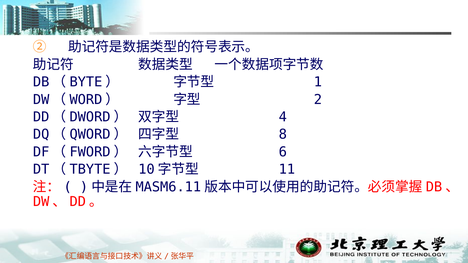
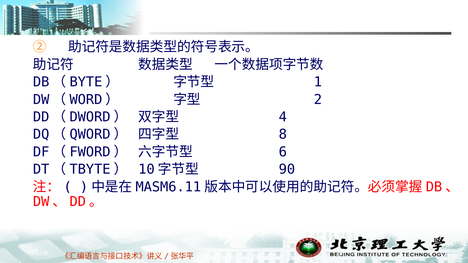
11: 11 -> 90 (287, 170)
